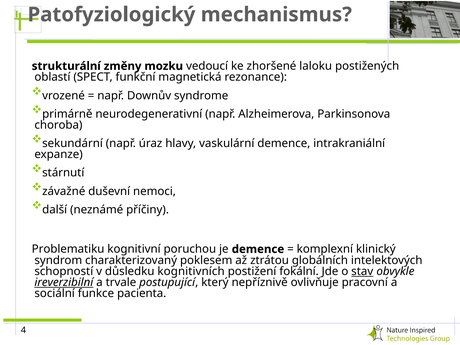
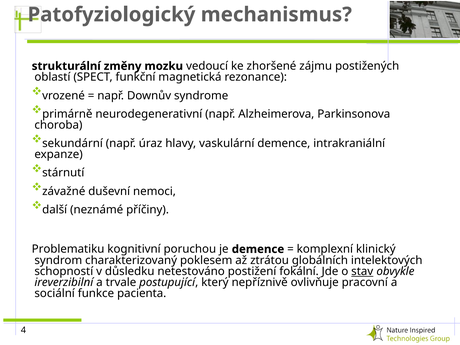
laloku: laloku -> zájmu (316, 66)
kognitivních: kognitivních -> netestováno (191, 271)
ireverzibilní underline: present -> none (64, 282)
